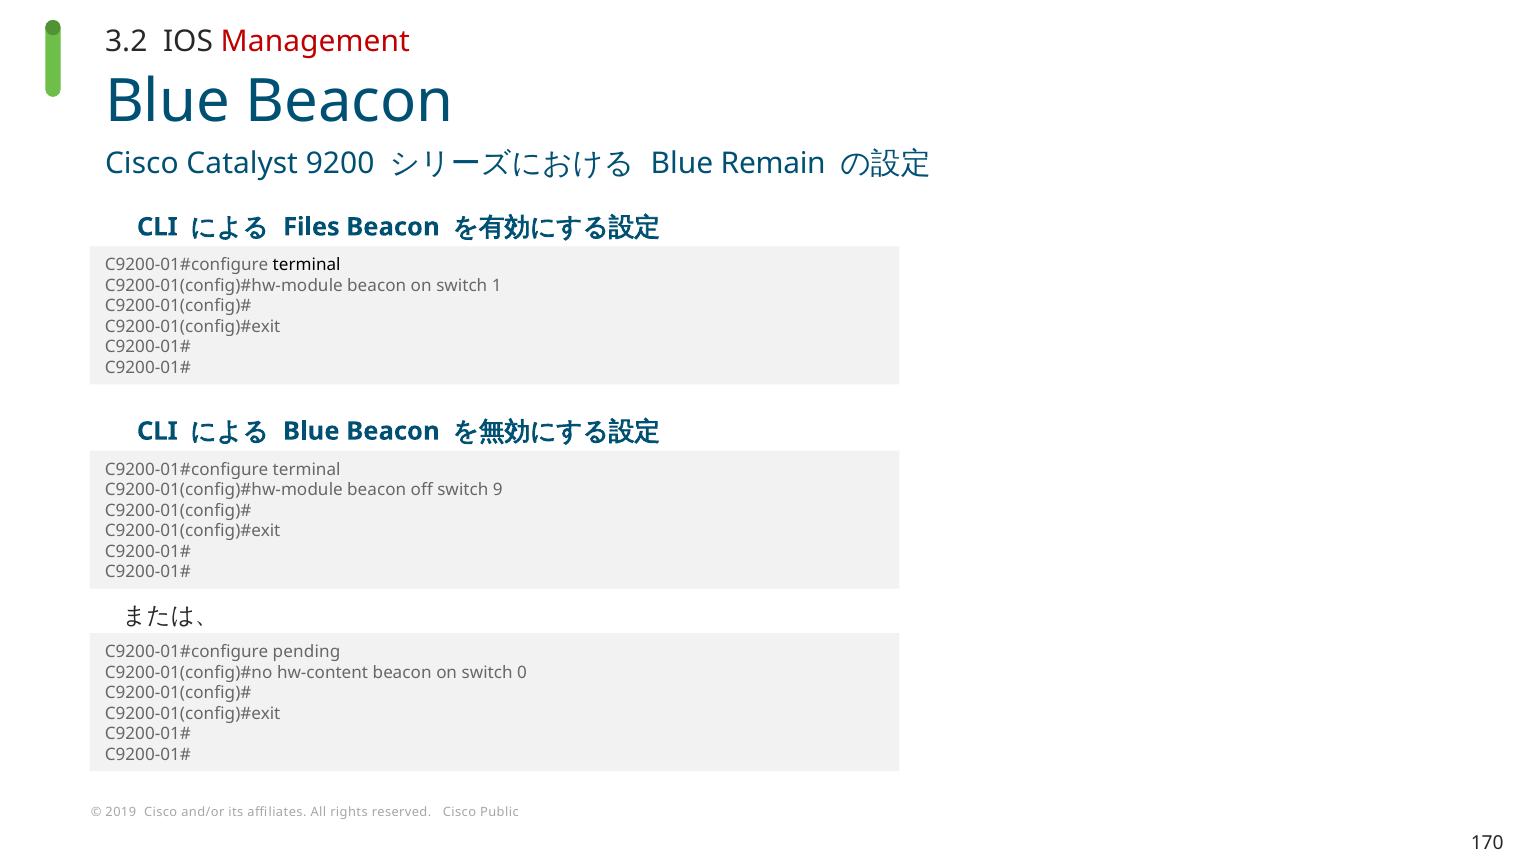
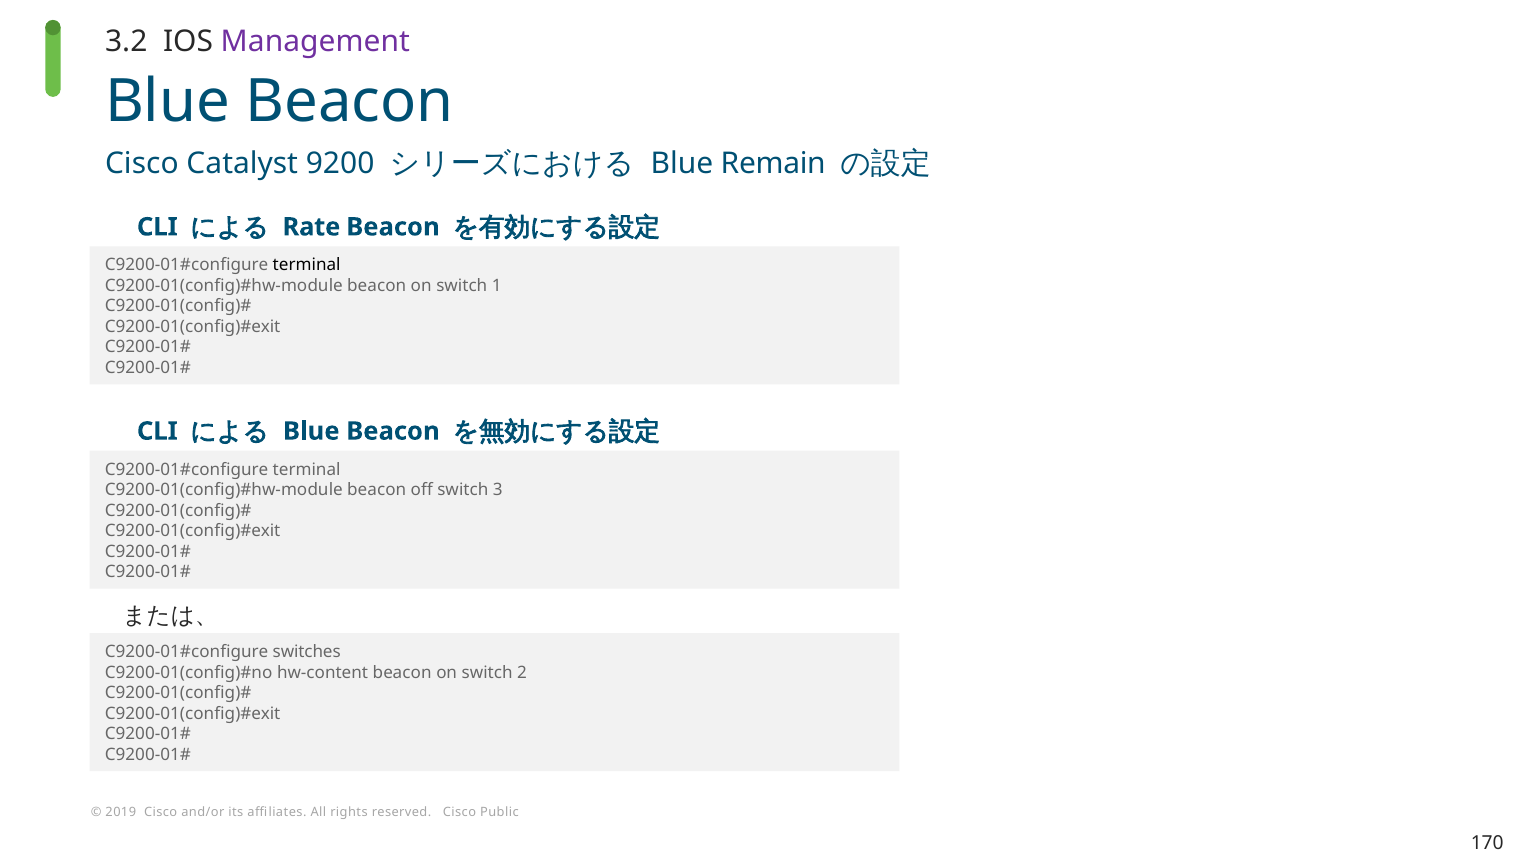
Management colour: red -> purple (315, 42)
Files: Files -> Rate (311, 227)
9: 9 -> 3 (498, 490)
pending: pending -> switches (307, 652)
0: 0 -> 2 (522, 672)
